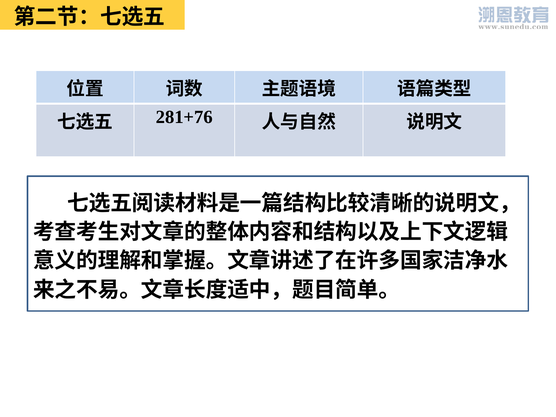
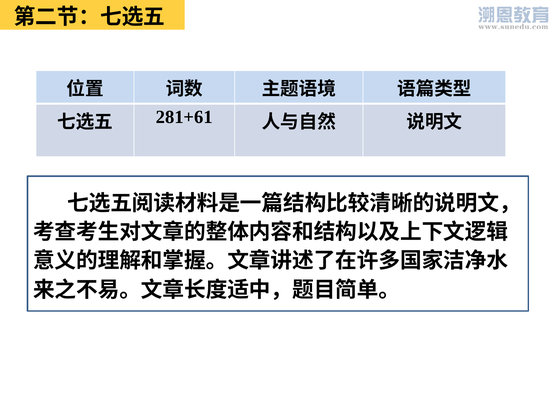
281+76: 281+76 -> 281+61 (184, 117)
